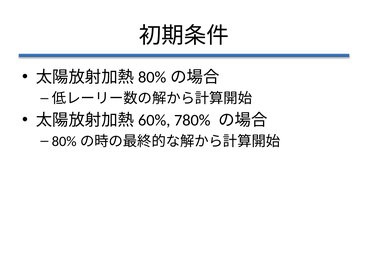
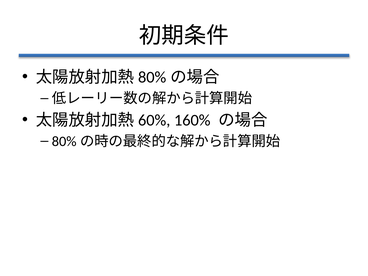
780%: 780% -> 160% (192, 120)
